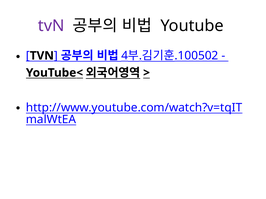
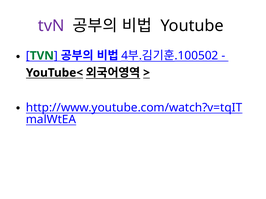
TVN colour: black -> green (42, 56)
